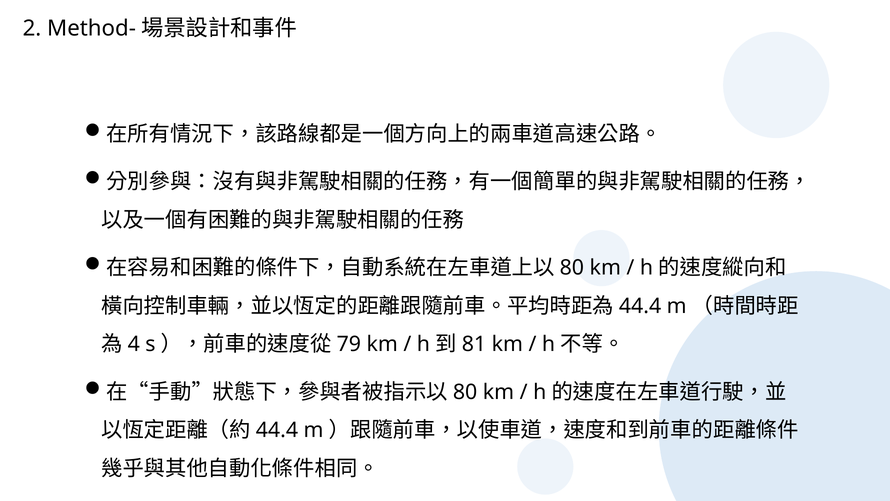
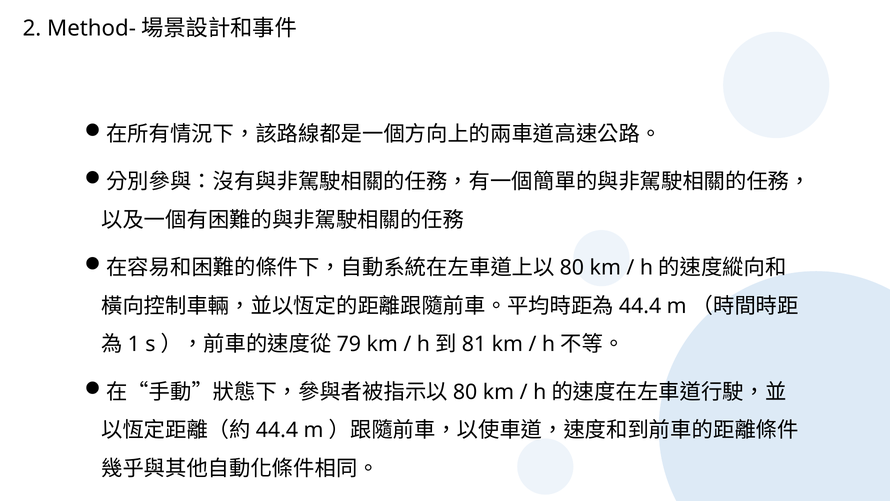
4: 4 -> 1 (134, 344)
